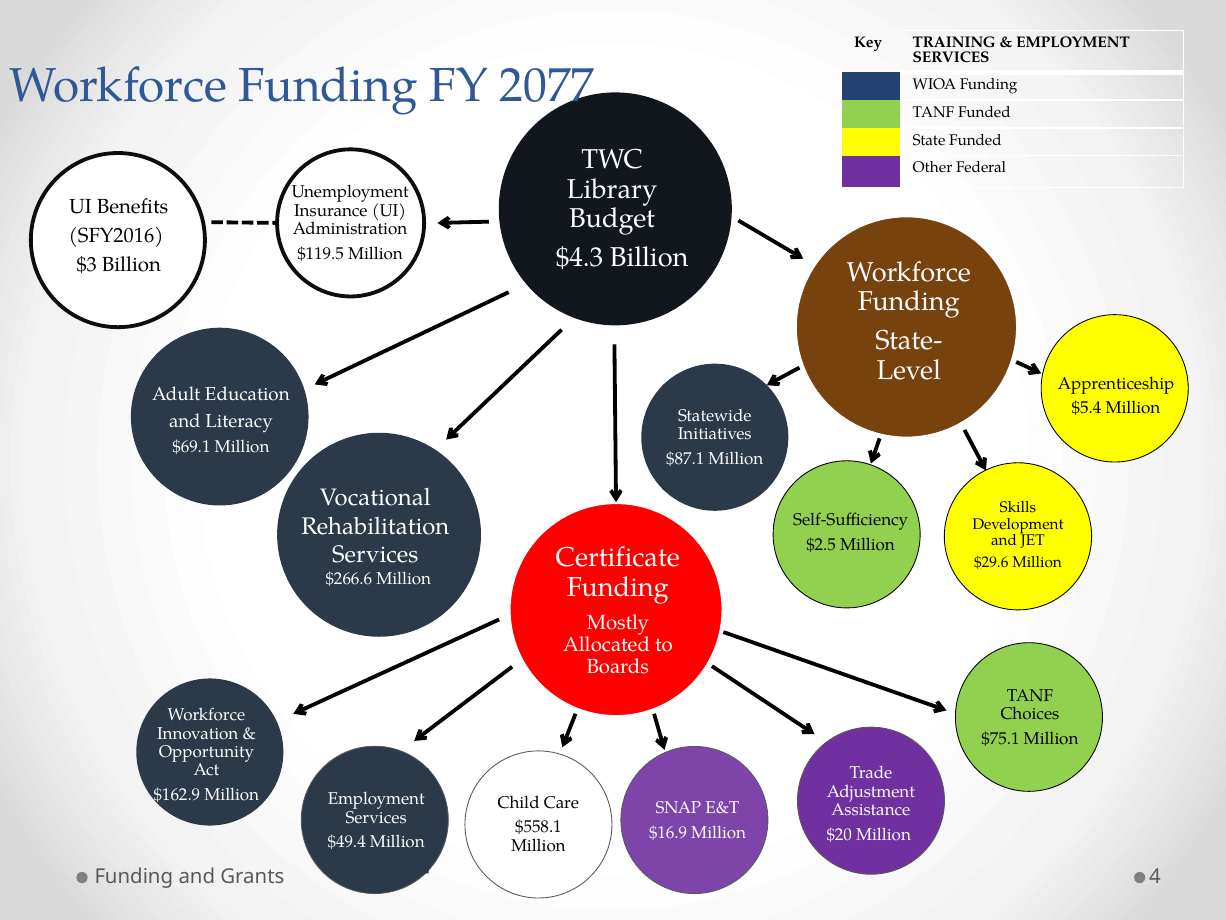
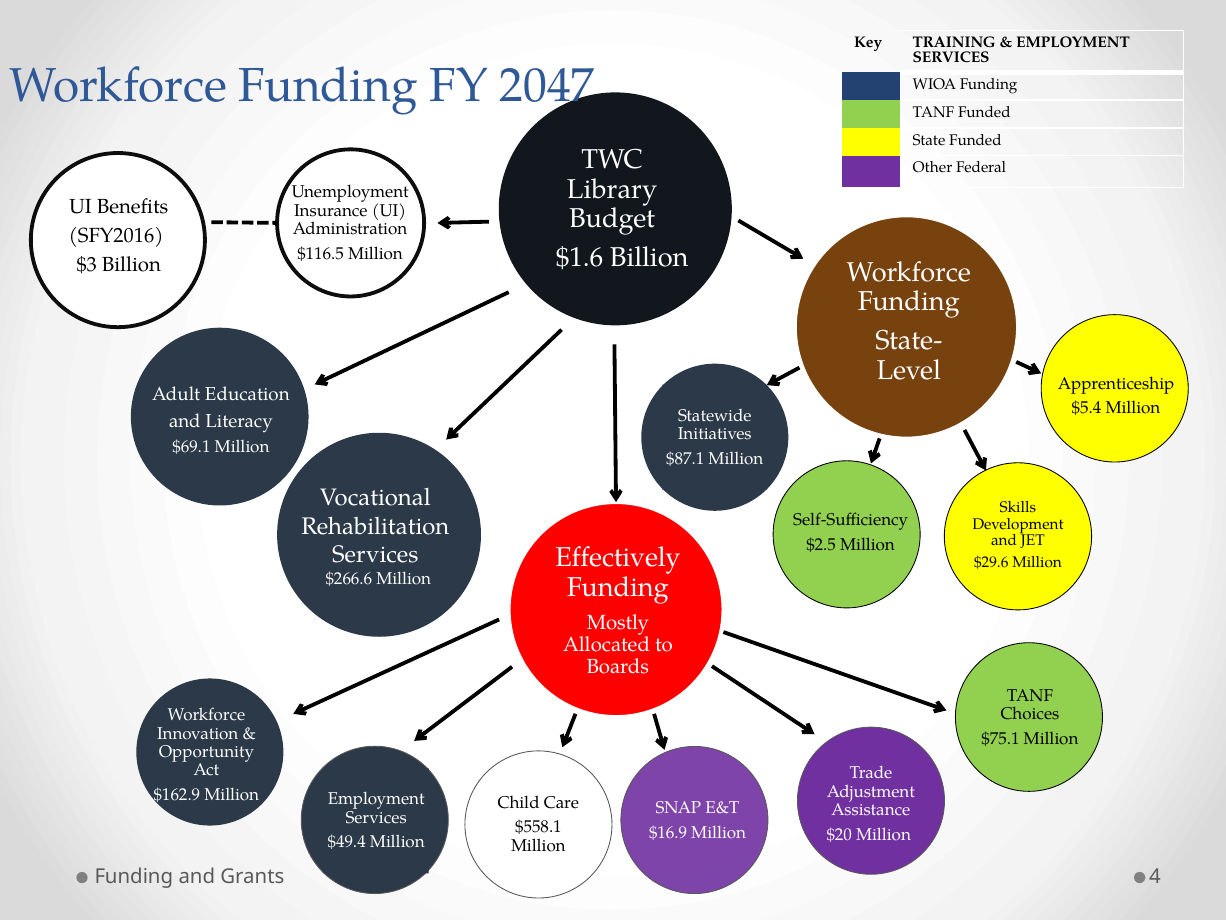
2077: 2077 -> 2047 (547, 86)
$119.5: $119.5 -> $116.5 (321, 253)
$4.3: $4.3 -> $1.6 (580, 257)
Certificate: Certificate -> Effectively (618, 558)
